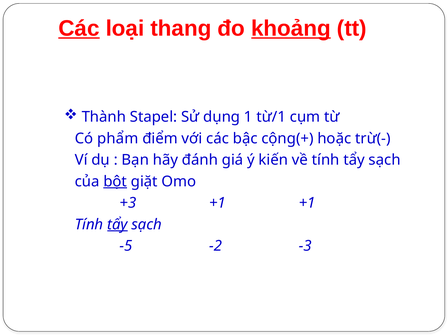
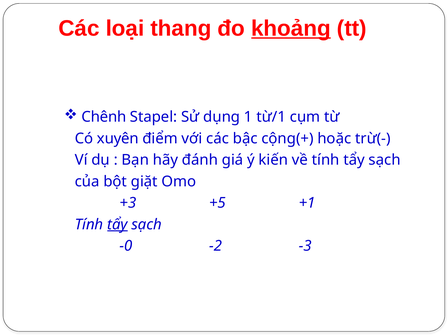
Các underline: present -> none (79, 28)
Thành: Thành -> Chênh (104, 117)
phẩm: phẩm -> xuyên (118, 138)
bột underline: present -> none (115, 181)
+3 +1: +1 -> +5 (218, 203)
-5: -5 -> -0 (126, 246)
